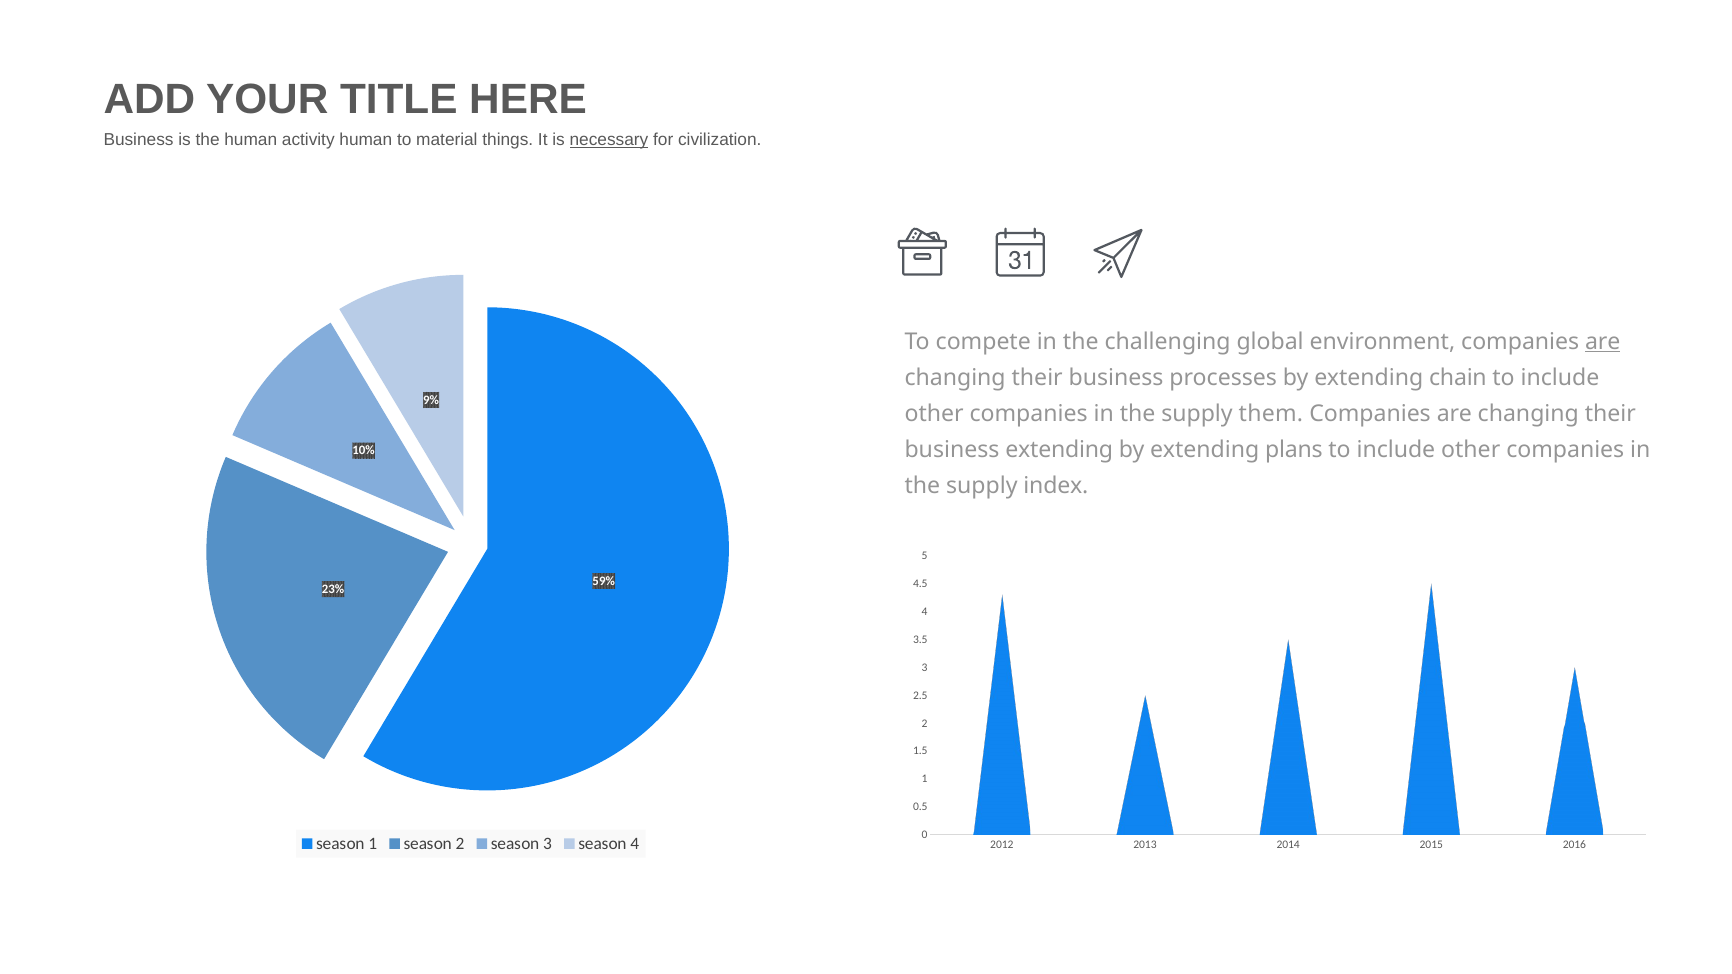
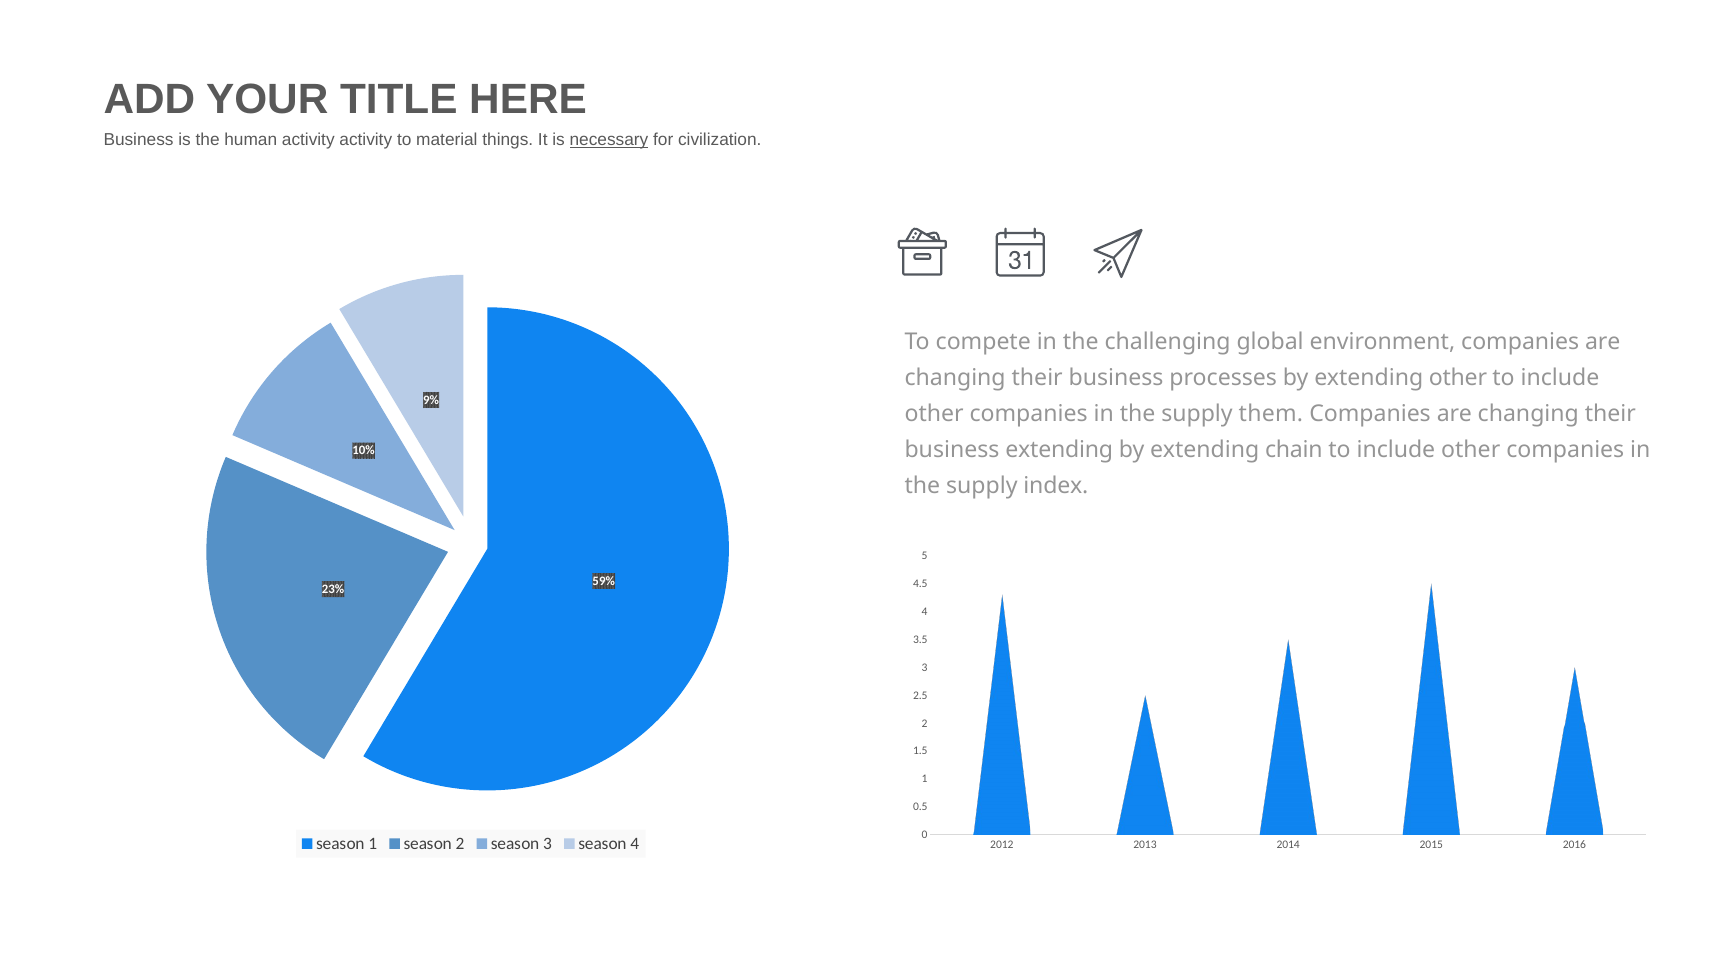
activity human: human -> activity (366, 140)
are underline: present -> none (1603, 342)
extending chain: chain -> other (1458, 378)
plans: plans -> chain (1294, 450)
